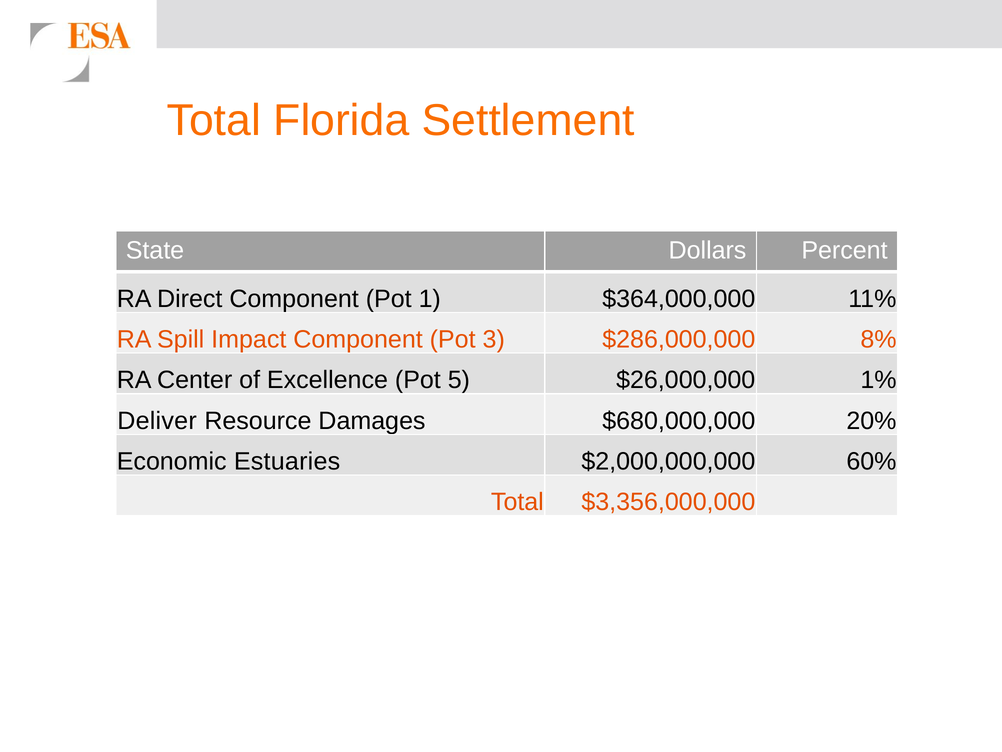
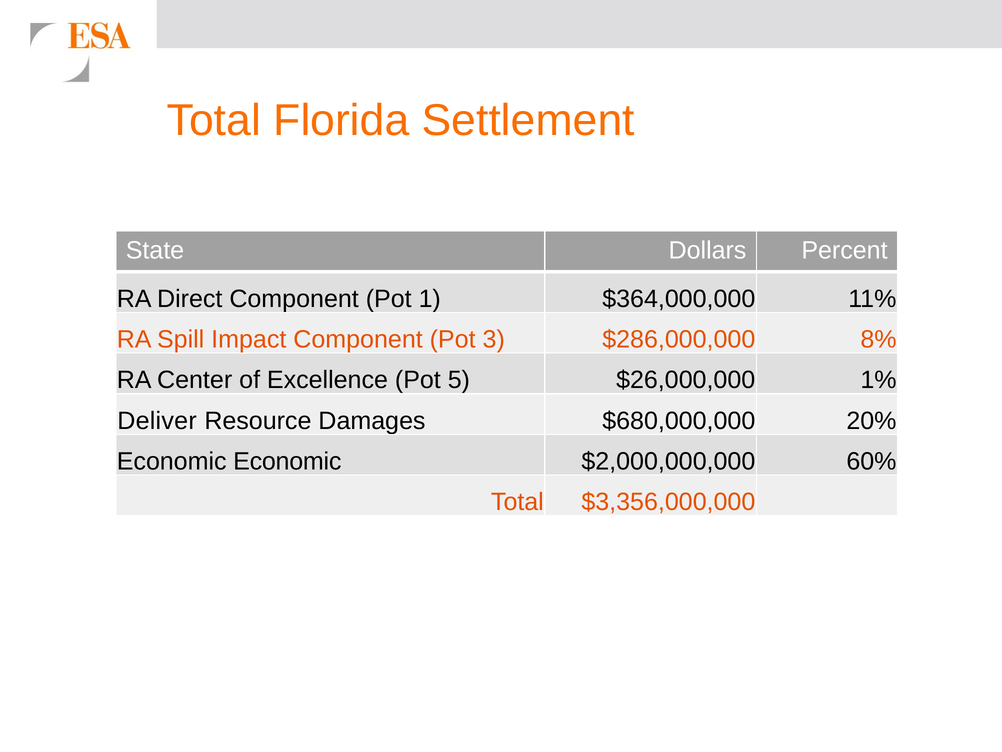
Economic Estuaries: Estuaries -> Economic (287, 461)
